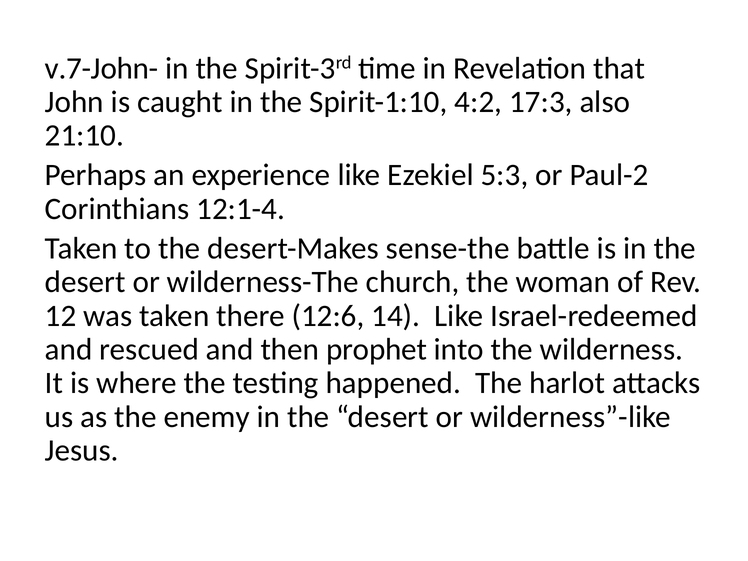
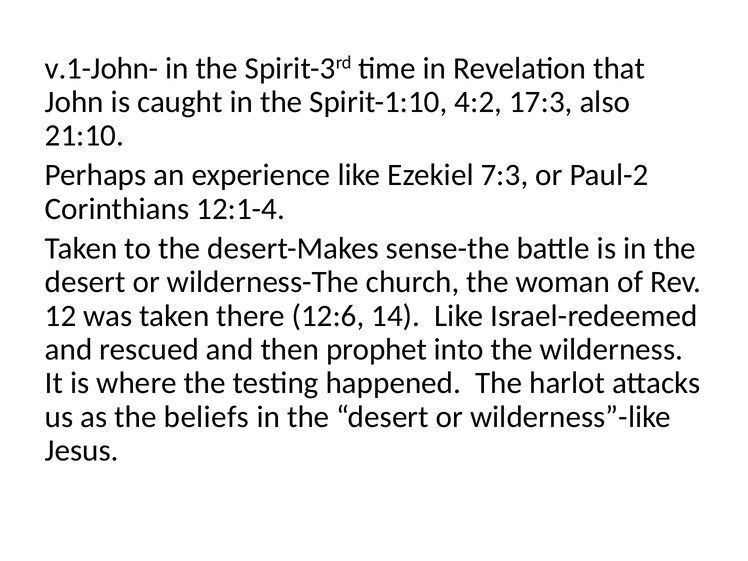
v.7-John-: v.7-John- -> v.1-John- (102, 68)
5:3: 5:3 -> 7:3 (504, 175)
enemy: enemy -> beliefs (207, 417)
